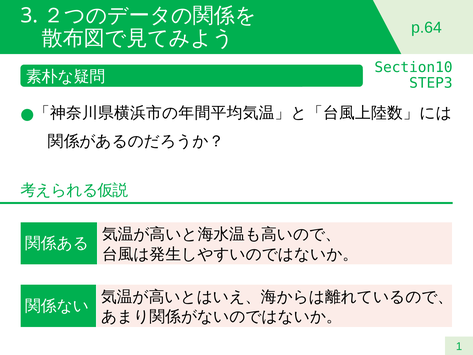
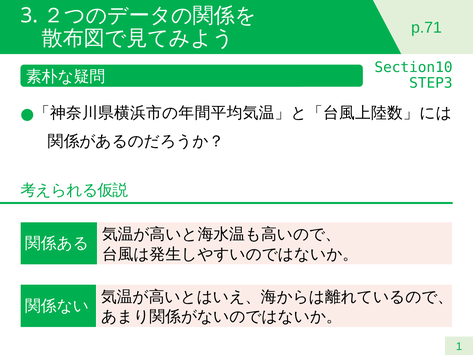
p.64: p.64 -> p.71 (426, 28)
